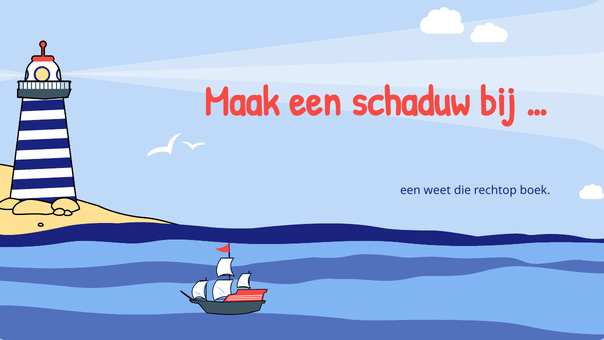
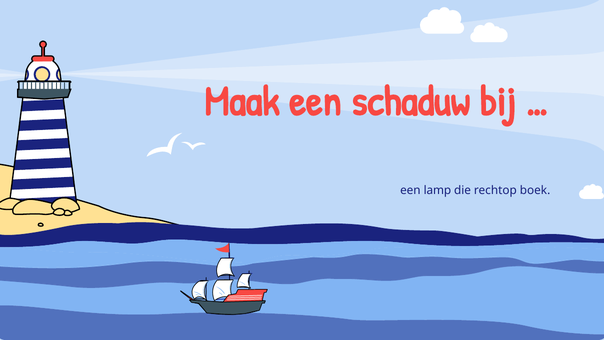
weet: weet -> lamp (437, 190)
